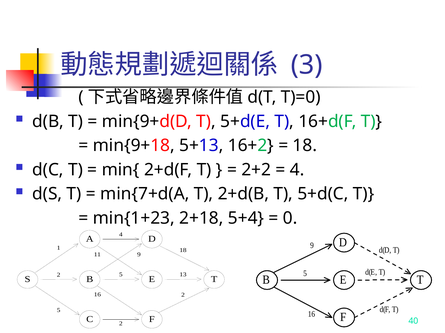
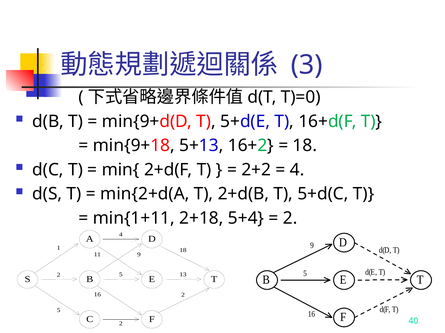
min{7+d(A: min{7+d(A -> min{2+d(A (145, 194)
min{1+23: min{1+23 -> min{1+11 (134, 219)
0: 0 -> 2 (290, 219)
